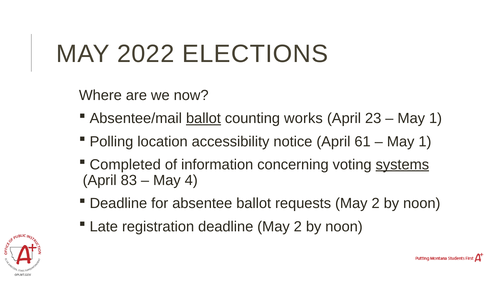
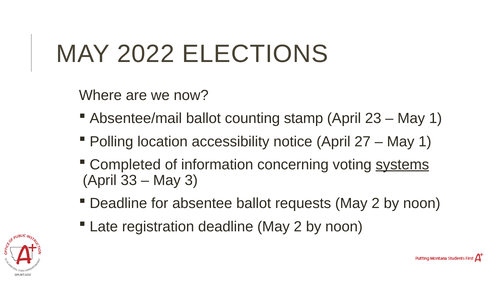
ballot underline: present -> none (203, 118)
works: works -> stamp (304, 118)
61: 61 -> 27 (363, 141)
83: 83 -> 33 (129, 180)
4: 4 -> 3 (191, 180)
